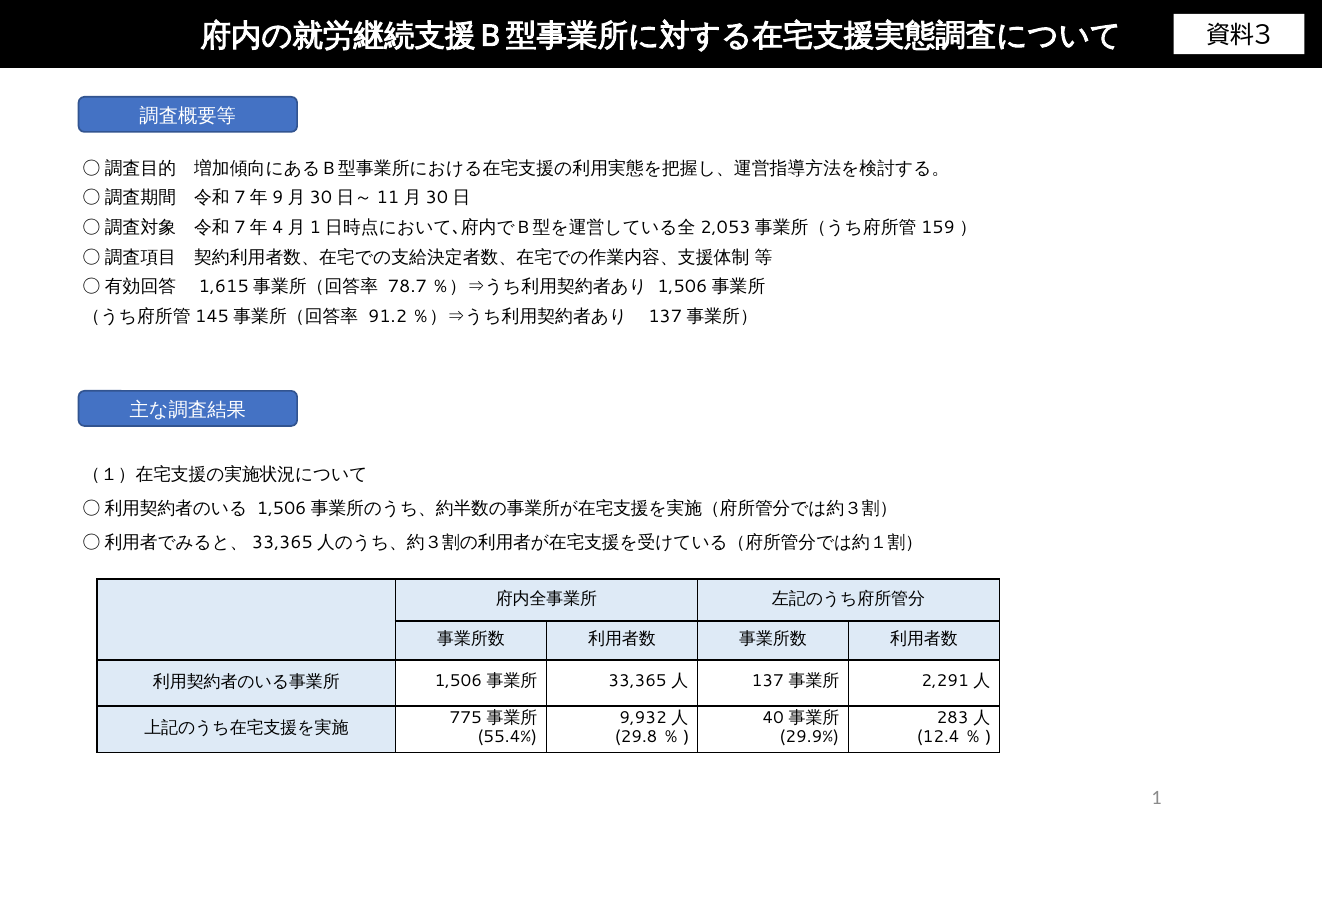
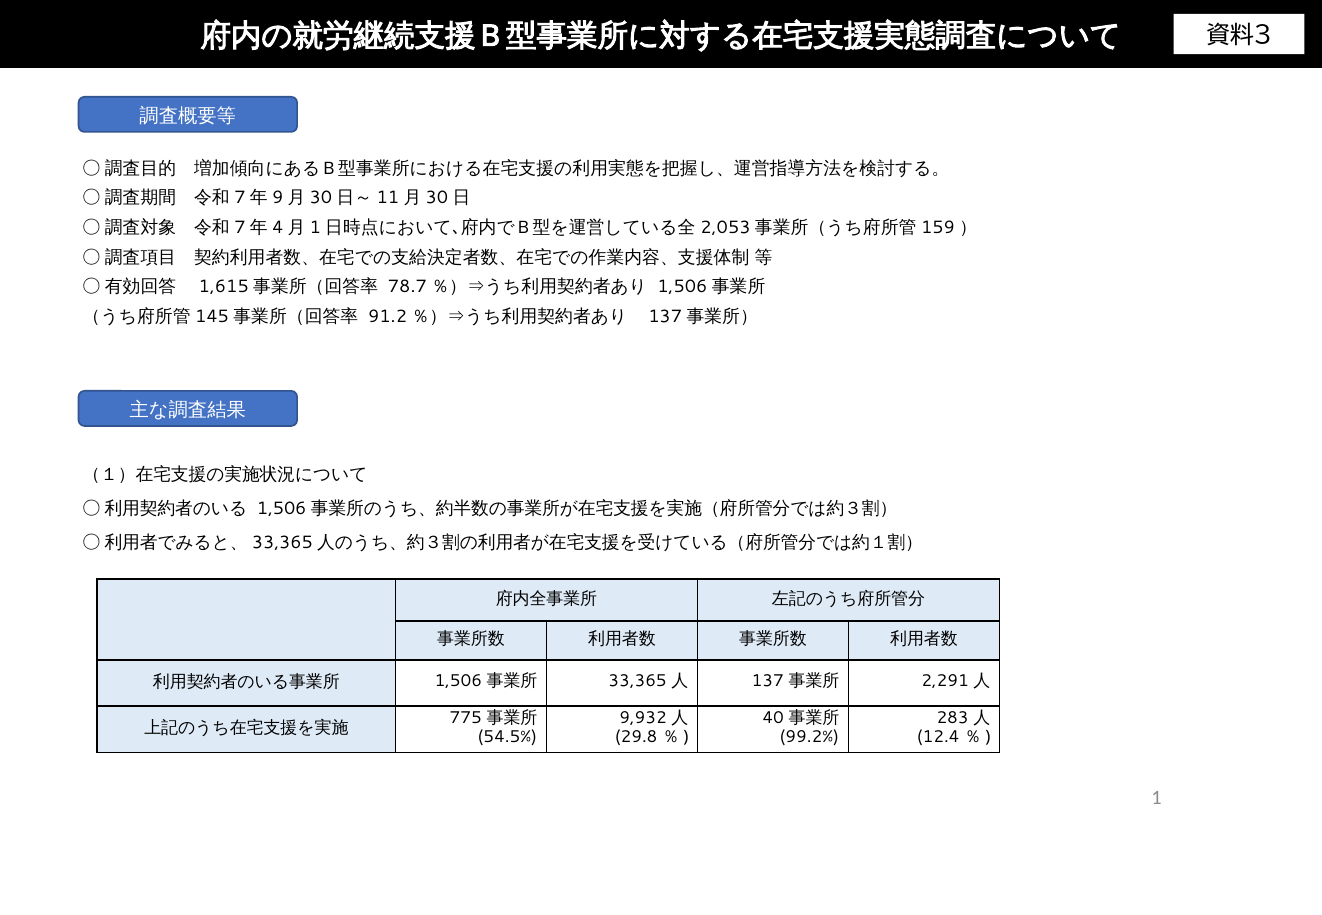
55.4%: 55.4% -> 54.5% (507, 737)
29.9%: 29.9% -> 99.2% (809, 737)
